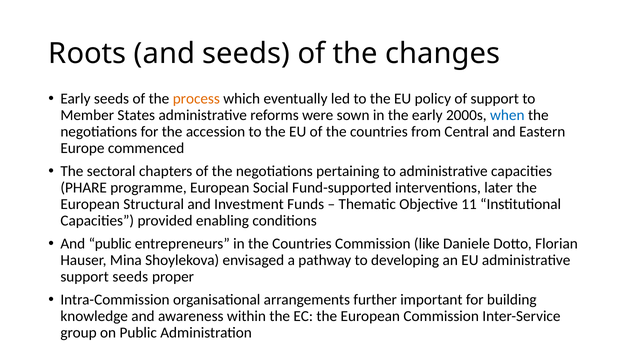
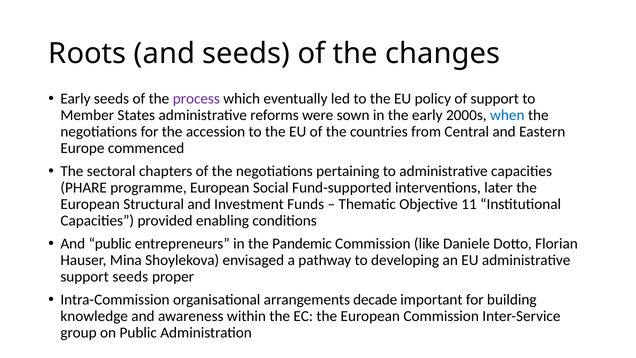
process colour: orange -> purple (196, 99)
in the Countries: Countries -> Pandemic (302, 244)
further: further -> decade (375, 300)
